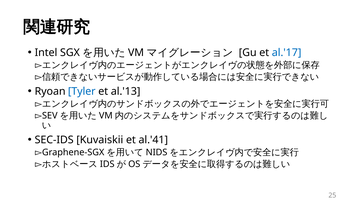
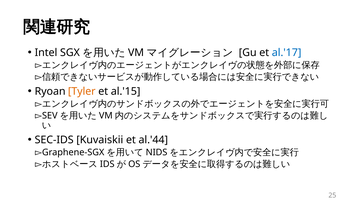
Tyler colour: blue -> orange (82, 91)
al.'13: al.'13 -> al.'15 (126, 91)
al.'41: al.'41 -> al.'44 (153, 140)
